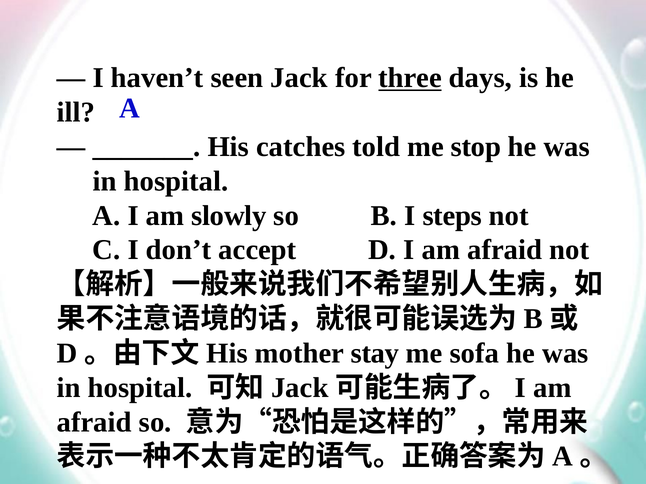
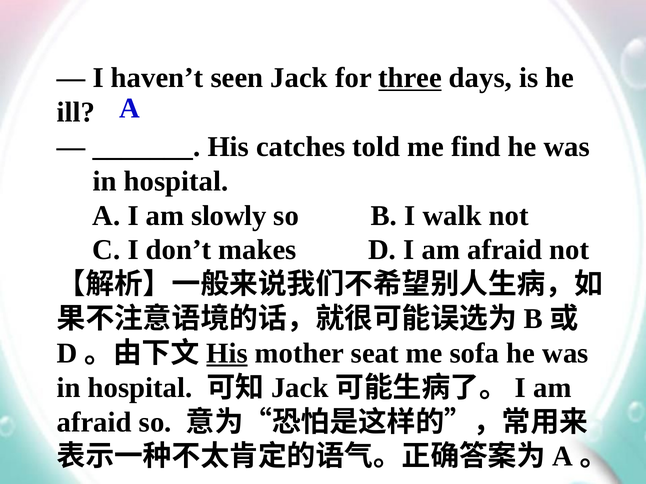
stop: stop -> find (476, 147)
steps: steps -> walk (452, 216)
accept: accept -> makes (257, 250)
His underline: none -> present (227, 354)
stay: stay -> seat (375, 354)
